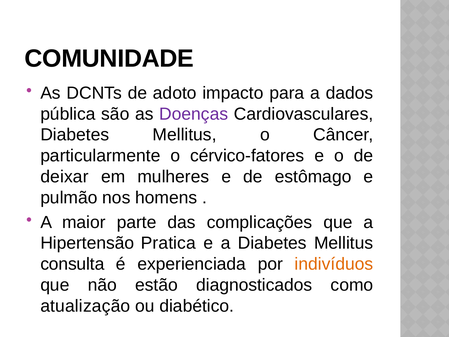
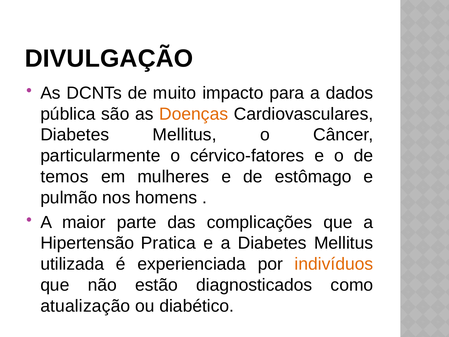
COMUNIDADE: COMUNIDADE -> DIVULGAÇÃO (109, 59)
adoto: adoto -> muito (175, 93)
Doenças colour: purple -> orange (194, 114)
deixar: deixar -> temos (64, 177)
consulta: consulta -> utilizada (72, 264)
